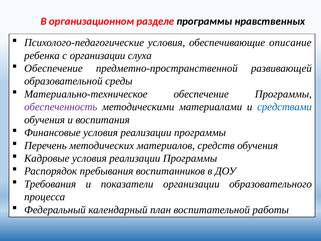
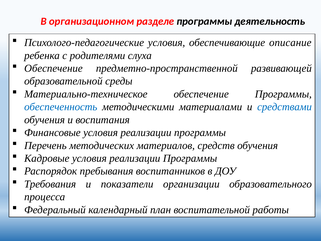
нравственных: нравственных -> деятельность (270, 21)
с организации: организации -> родителями (98, 55)
обеспеченность colour: purple -> blue (61, 107)
